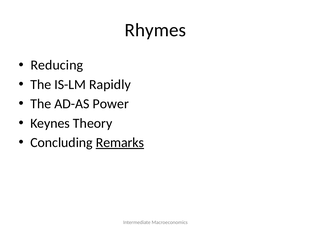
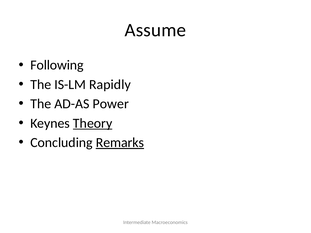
Rhymes: Rhymes -> Assume (155, 30)
Reducing: Reducing -> Following (57, 65)
Theory underline: none -> present (93, 123)
